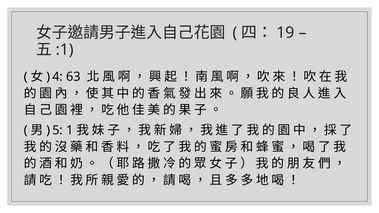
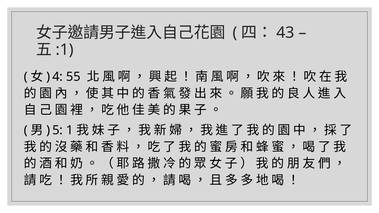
19: 19 -> 43 (285, 33)
63: 63 -> 55 (73, 77)
